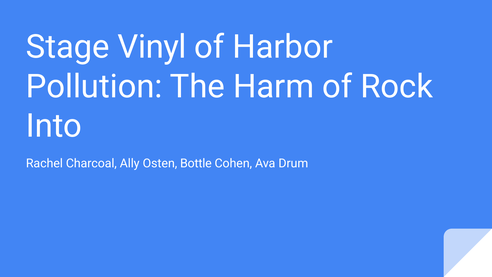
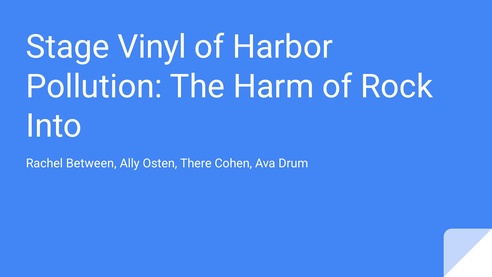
Charcoal: Charcoal -> Between (91, 163)
Bottle: Bottle -> There (196, 163)
